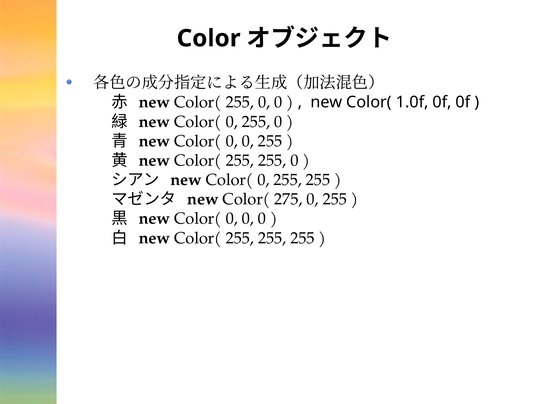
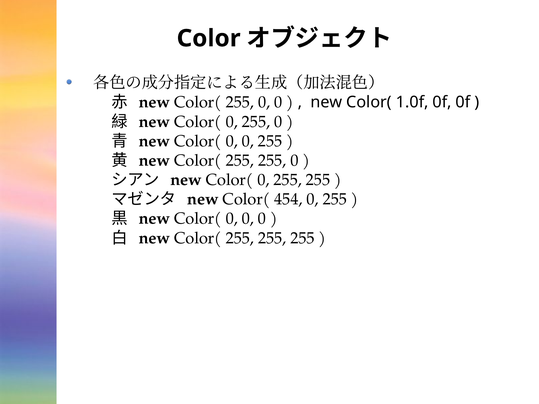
275: 275 -> 454 (288, 199)
